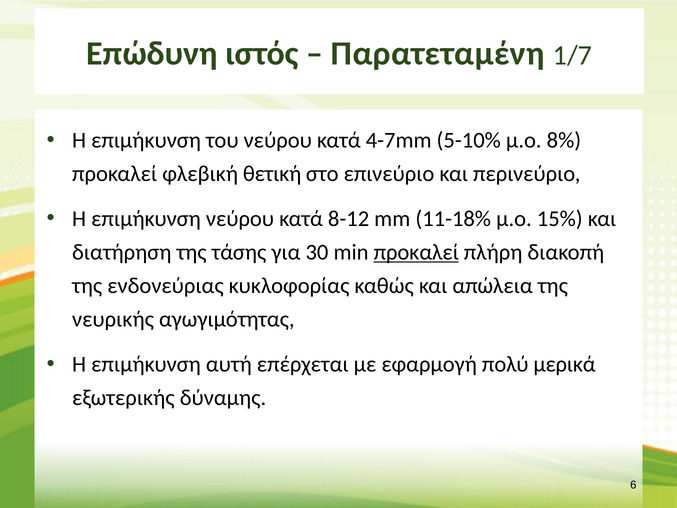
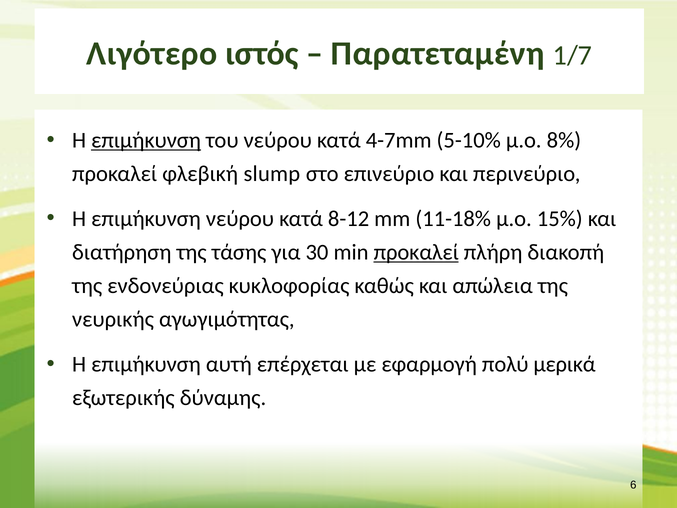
Επώδυνη: Επώδυνη -> Λιγότερο (152, 54)
επιμήκυνση underline: none -> present (146, 140)
θετική: θετική -> slump (272, 174)
